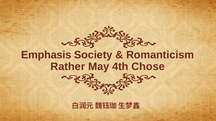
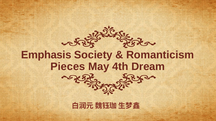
Rather: Rather -> Pieces (68, 67)
Chose: Chose -> Dream (148, 67)
